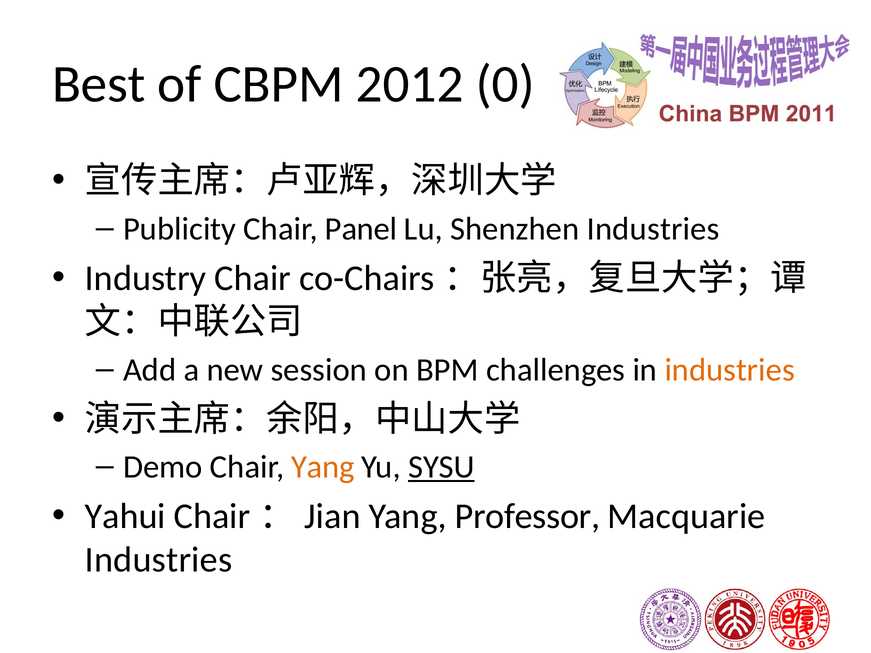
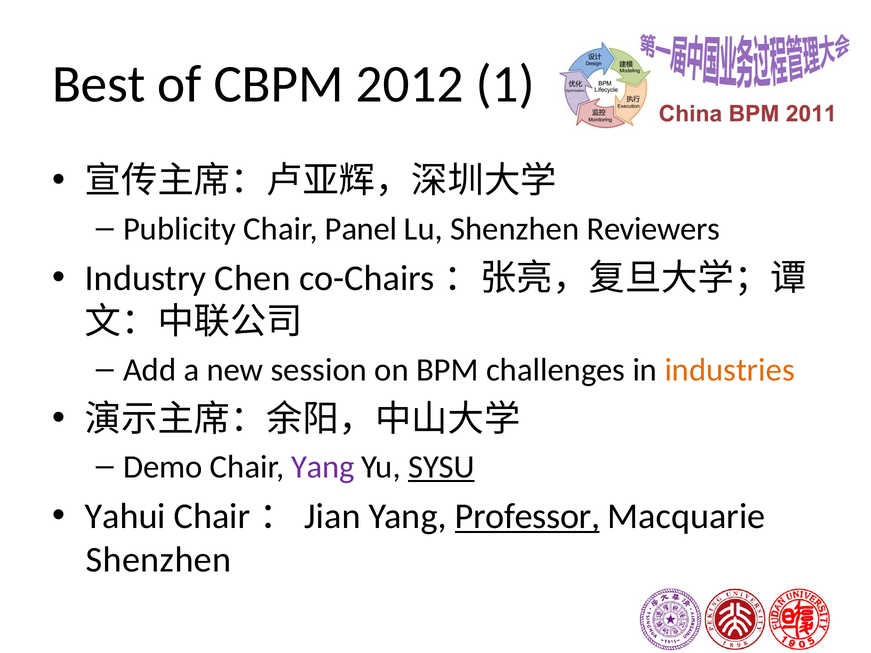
0: 0 -> 1 (505, 84)
Shenzhen Industries: Industries -> Reviewers (653, 229)
Industry Chair: Chair -> Chen (253, 278)
Yang colour: orange -> purple (323, 467)
Professor underline: none -> present (527, 517)
Industries: Industries -> Shenzhen (159, 560)
